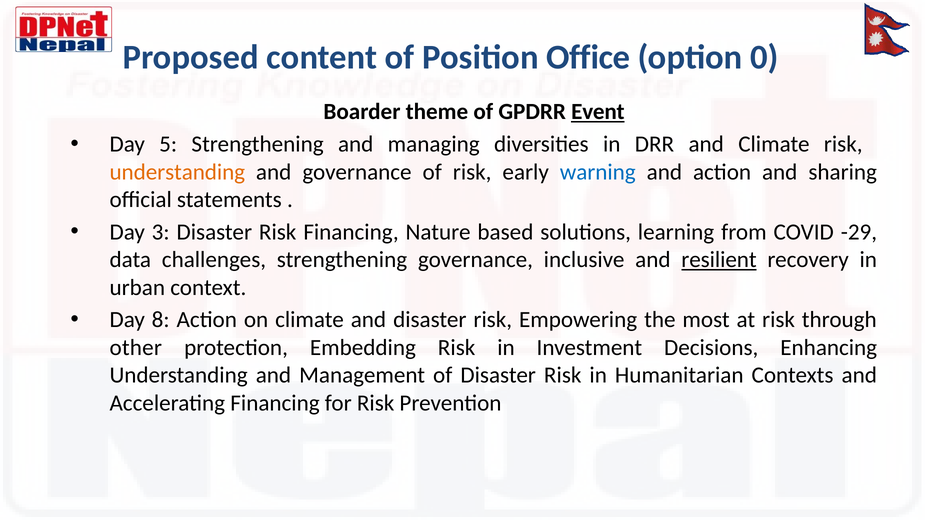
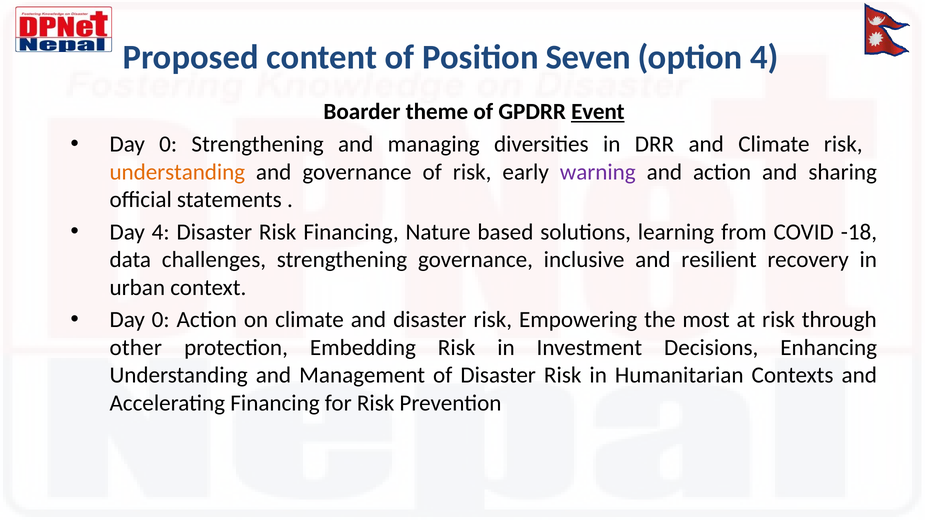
Office: Office -> Seven (588, 57)
option 0: 0 -> 4 (764, 57)
5: 5 -> 0 (168, 144)
warning colour: blue -> purple (598, 172)
Day 3: 3 -> 4 (161, 232)
-29: -29 -> -18 (859, 232)
resilient underline: present -> none (719, 260)
8: 8 -> 0 (161, 320)
